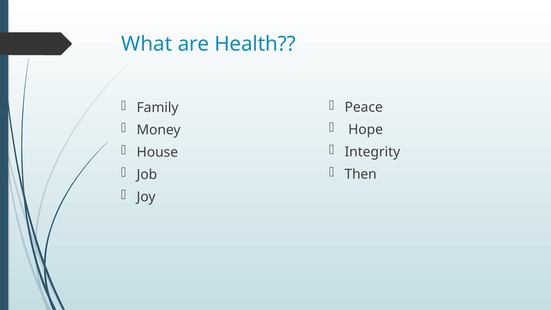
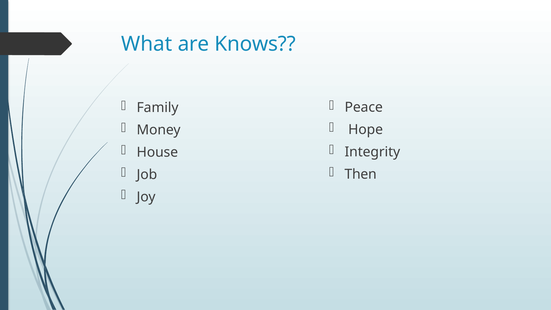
Health: Health -> Knows (255, 44)
